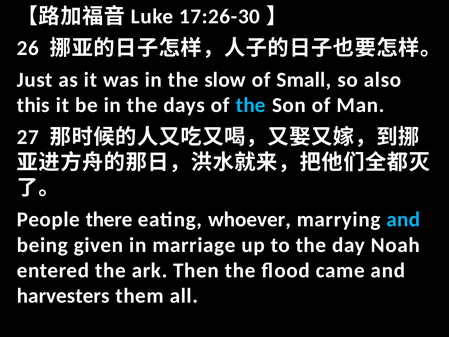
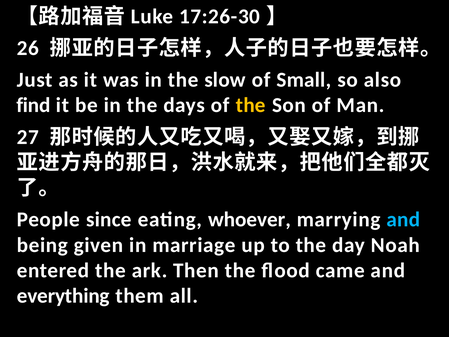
this: this -> find (33, 105)
the colour: light blue -> yellow (251, 105)
there: there -> since (109, 219)
harvesters: harvesters -> everything (63, 296)
